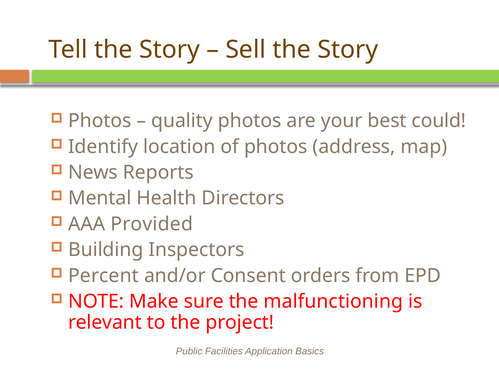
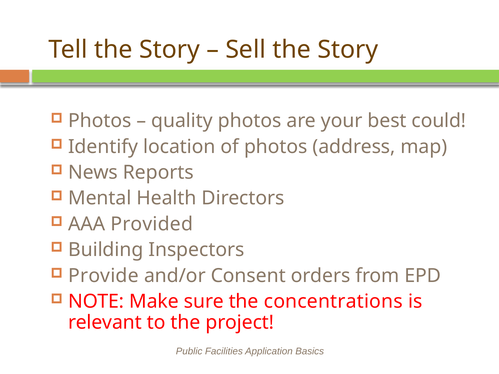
Percent: Percent -> Provide (103, 276)
malfunctioning: malfunctioning -> concentrations (333, 302)
